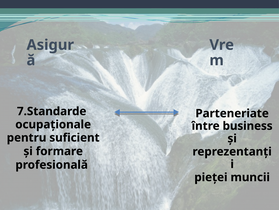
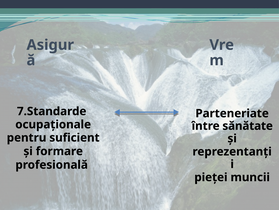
business: business -> sănătate (248, 126)
